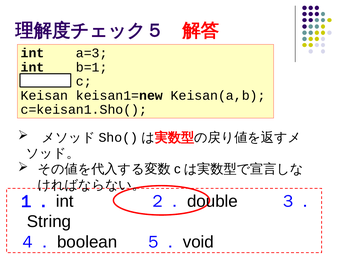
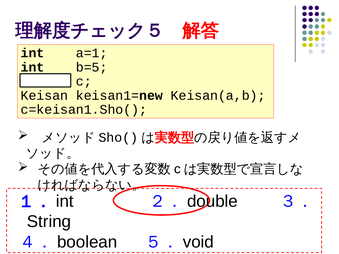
a=3: a=3 -> a=1 (92, 53)
b=1: b=1 -> b=5 (92, 67)
